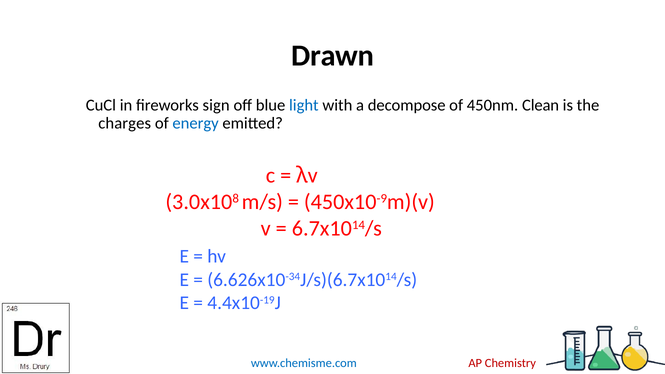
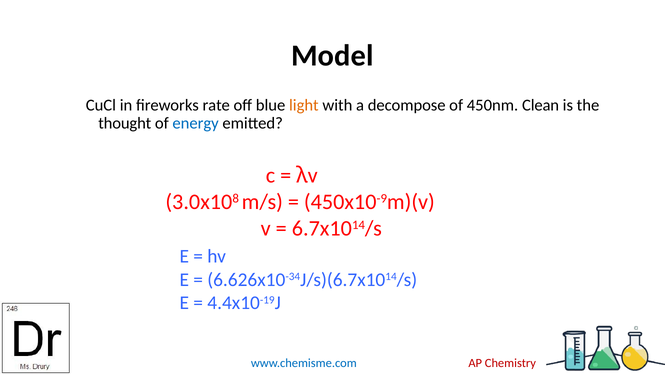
Drawn: Drawn -> Model (332, 56)
sign: sign -> rate (216, 105)
light colour: blue -> orange (304, 105)
charges: charges -> thought (125, 123)
